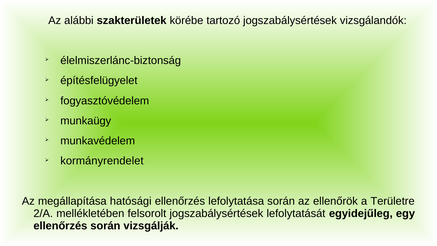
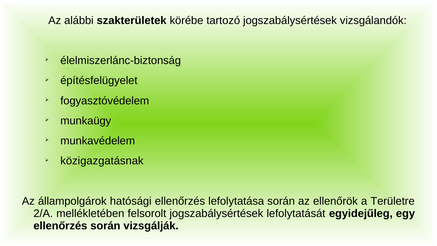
kormányrendelet: kormányrendelet -> közigazgatásnak (102, 161)
megállapítása: megállapítása -> állampolgárok (72, 201)
